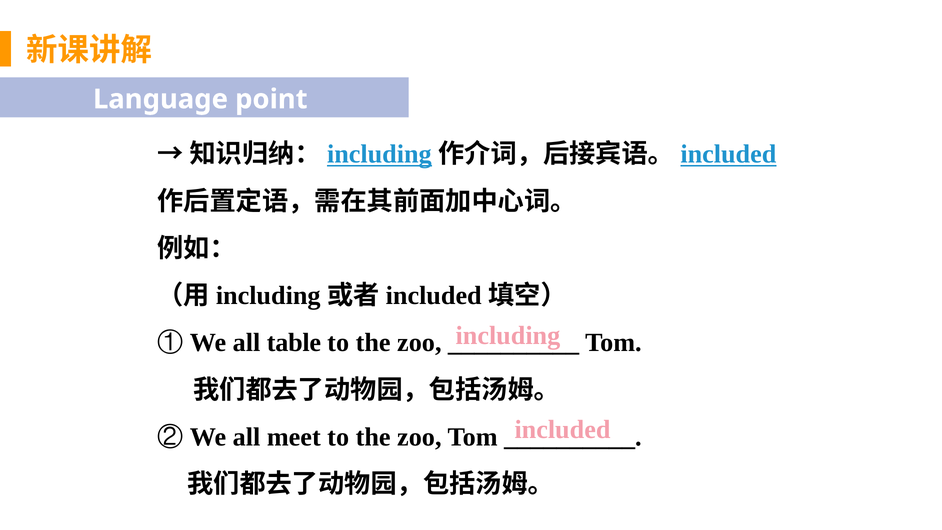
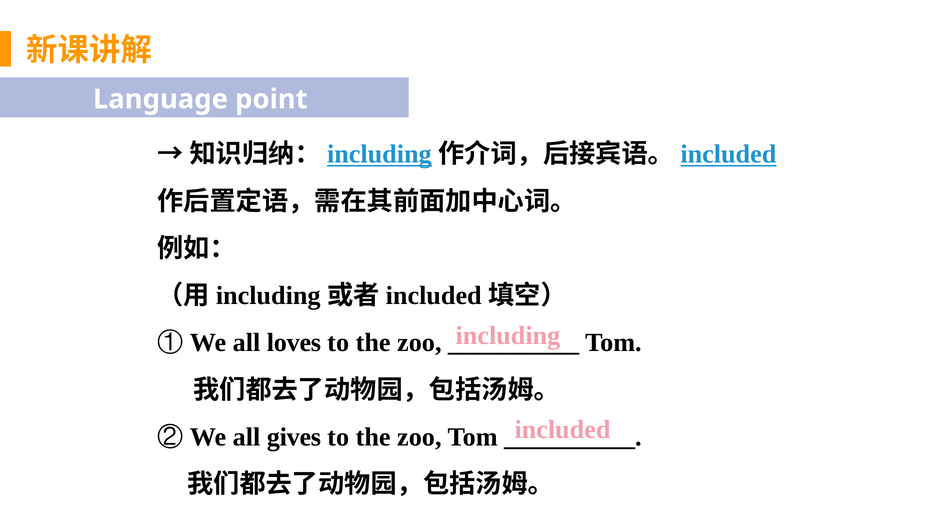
table: table -> loves (294, 343)
meet: meet -> gives (294, 437)
